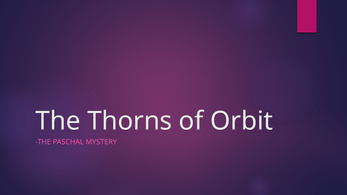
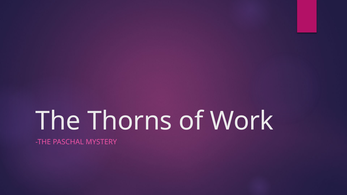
Orbit: Orbit -> Work (242, 121)
